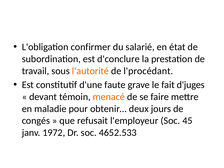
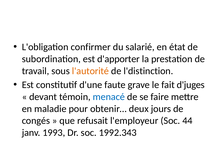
d'conclure: d'conclure -> d'apporter (119, 59)
l'procédant: l'procédant -> l'distinction (148, 71)
menacé colour: orange -> blue (109, 97)
45: 45 -> 44 (187, 121)
1972: 1972 -> 1993 (54, 133)
4652.533: 4652.533 -> 1992.343 (118, 133)
